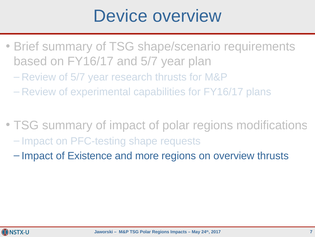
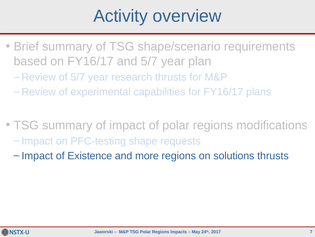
Device: Device -> Activity (121, 16)
on overview: overview -> solutions (234, 155)
